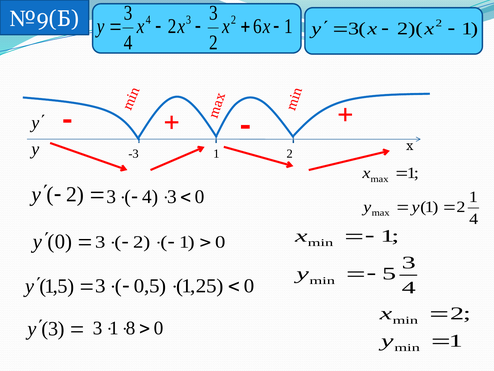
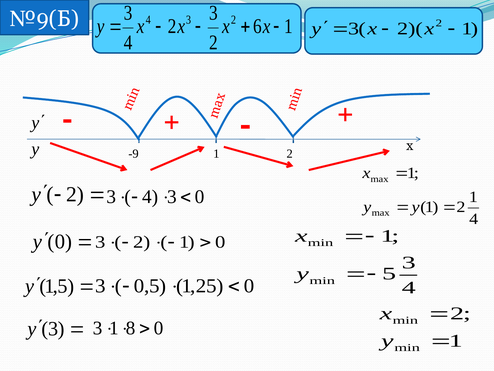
-3: -3 -> -9 (133, 153)
